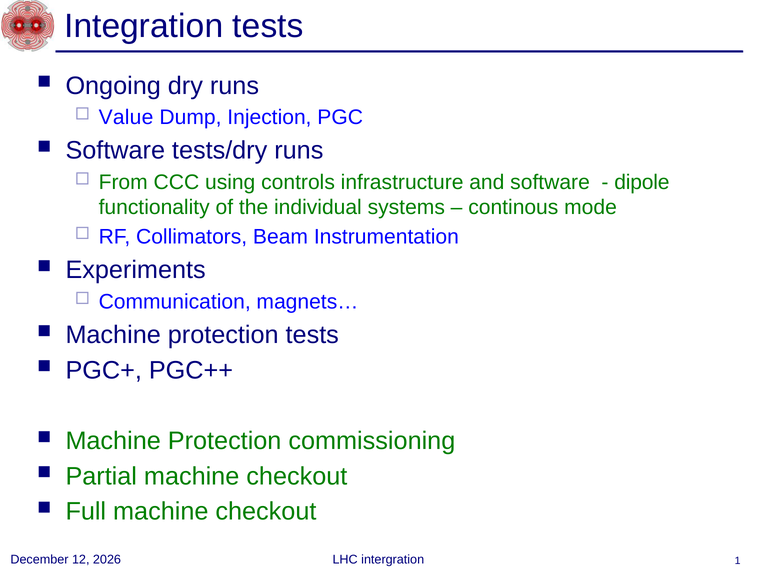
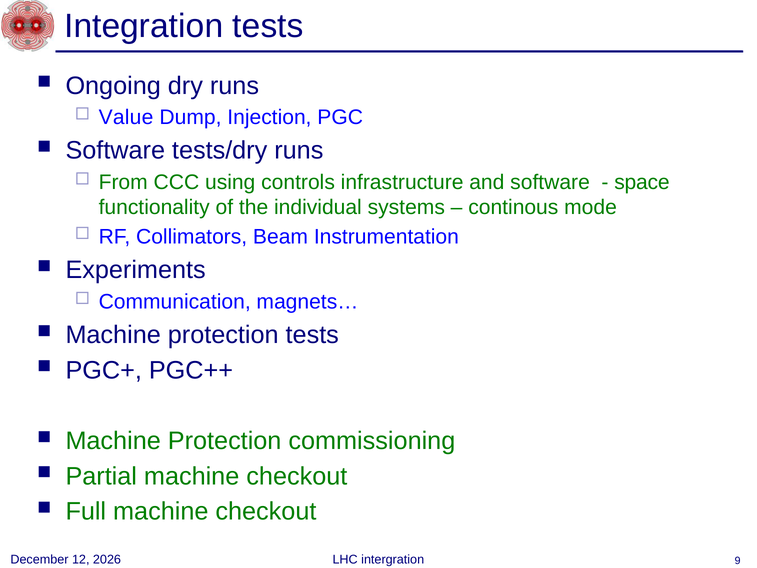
dipole: dipole -> space (642, 182)
1: 1 -> 9 (738, 561)
